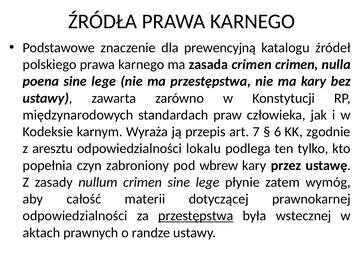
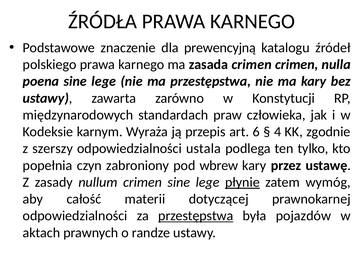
7: 7 -> 6 (256, 132)
6: 6 -> 4 (278, 132)
aresztu: aresztu -> szerszy (53, 149)
lokalu: lokalu -> ustala (203, 149)
płynie underline: none -> present (242, 182)
wstecznej: wstecznej -> pojazdów (303, 216)
